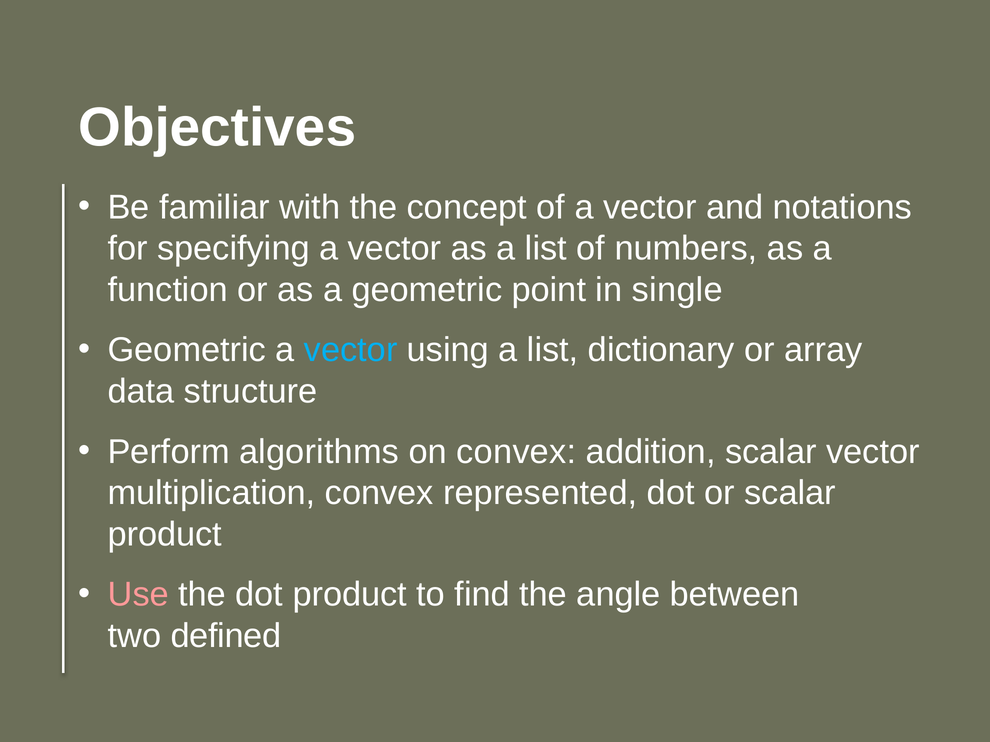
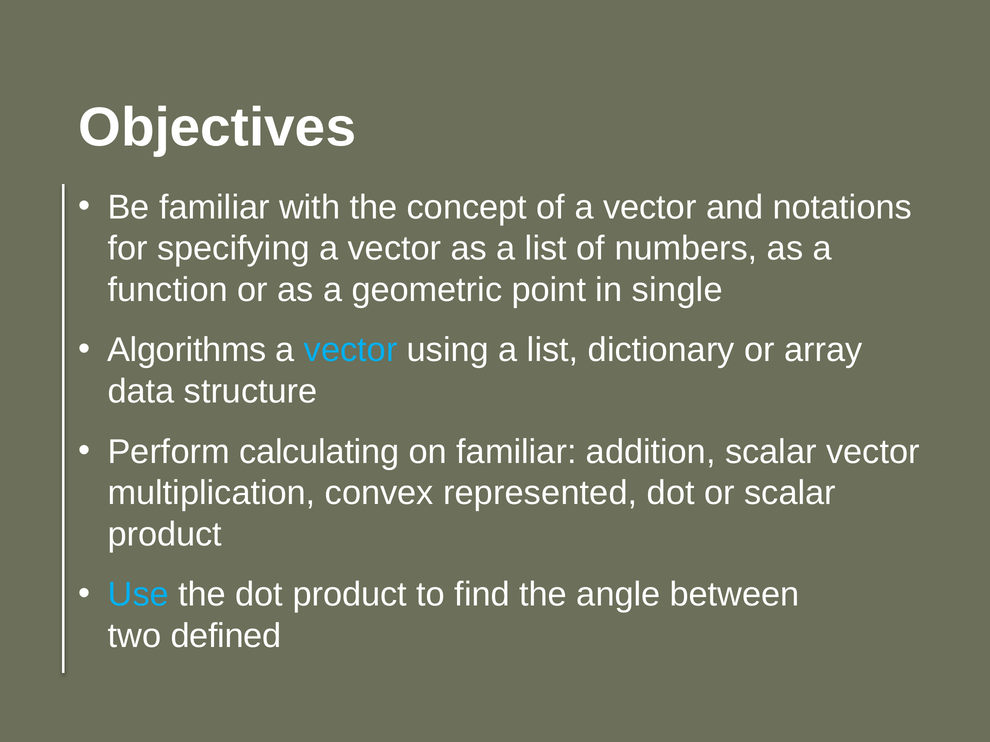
Geometric: Geometric -> Algorithms (187, 350)
algorithms: algorithms -> calculating (319, 452)
on convex: convex -> familiar (516, 452)
Use colour: pink -> light blue (138, 595)
